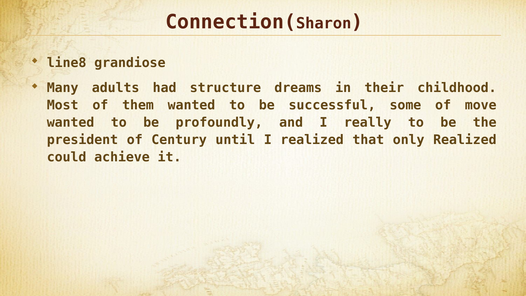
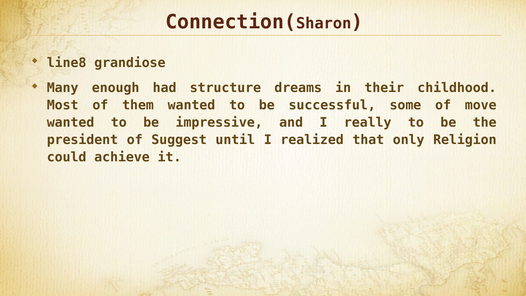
adults: adults -> enough (116, 88)
profoundly: profoundly -> impressive (219, 122)
Century: Century -> Suggest (179, 140)
only Realized: Realized -> Religion (465, 140)
